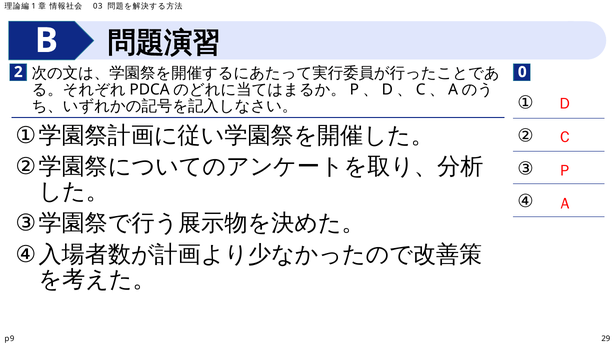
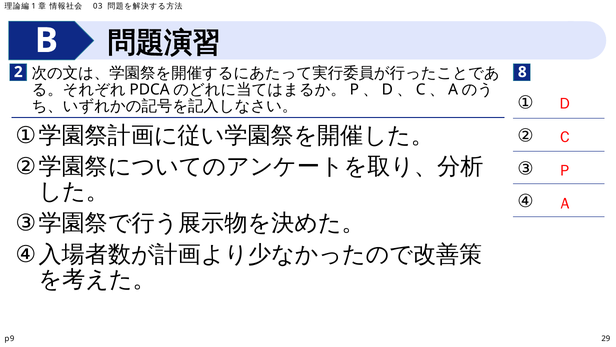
0: 0 -> 8 (522, 72)
